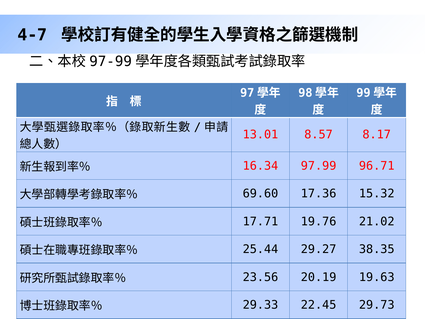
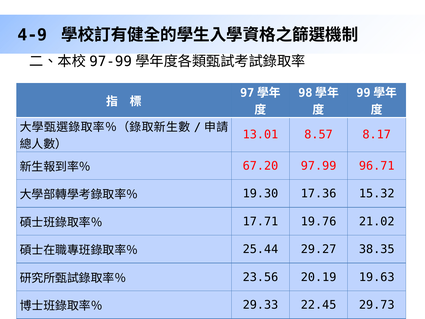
4-7: 4-7 -> 4-9 (32, 35)
16.34: 16.34 -> 67.20 (260, 166)
69.60: 69.60 -> 19.30 (260, 193)
